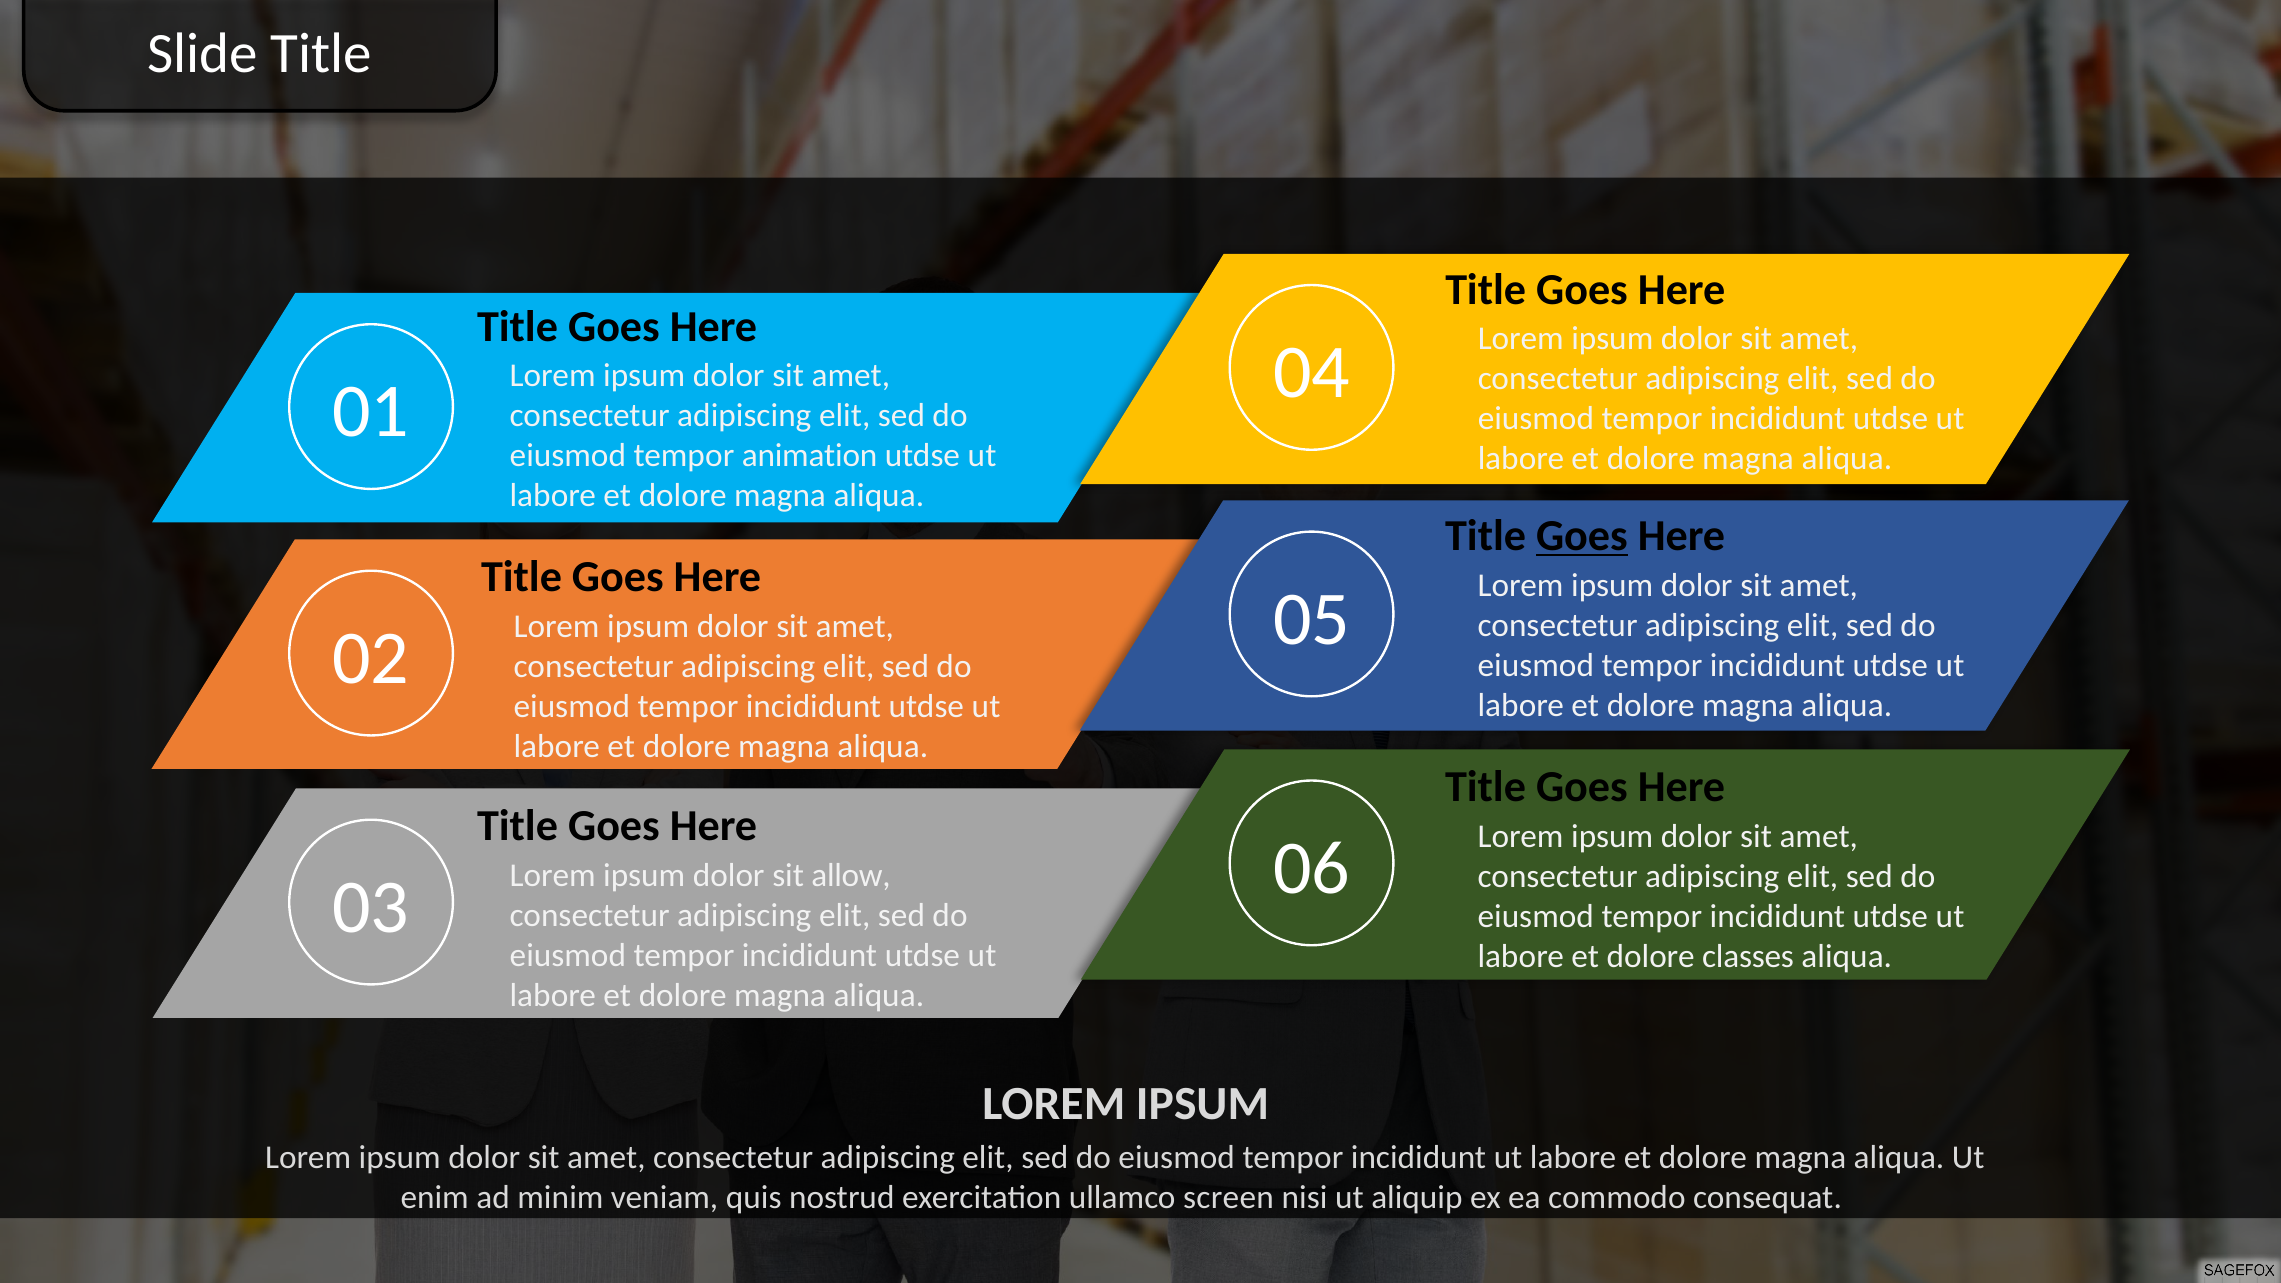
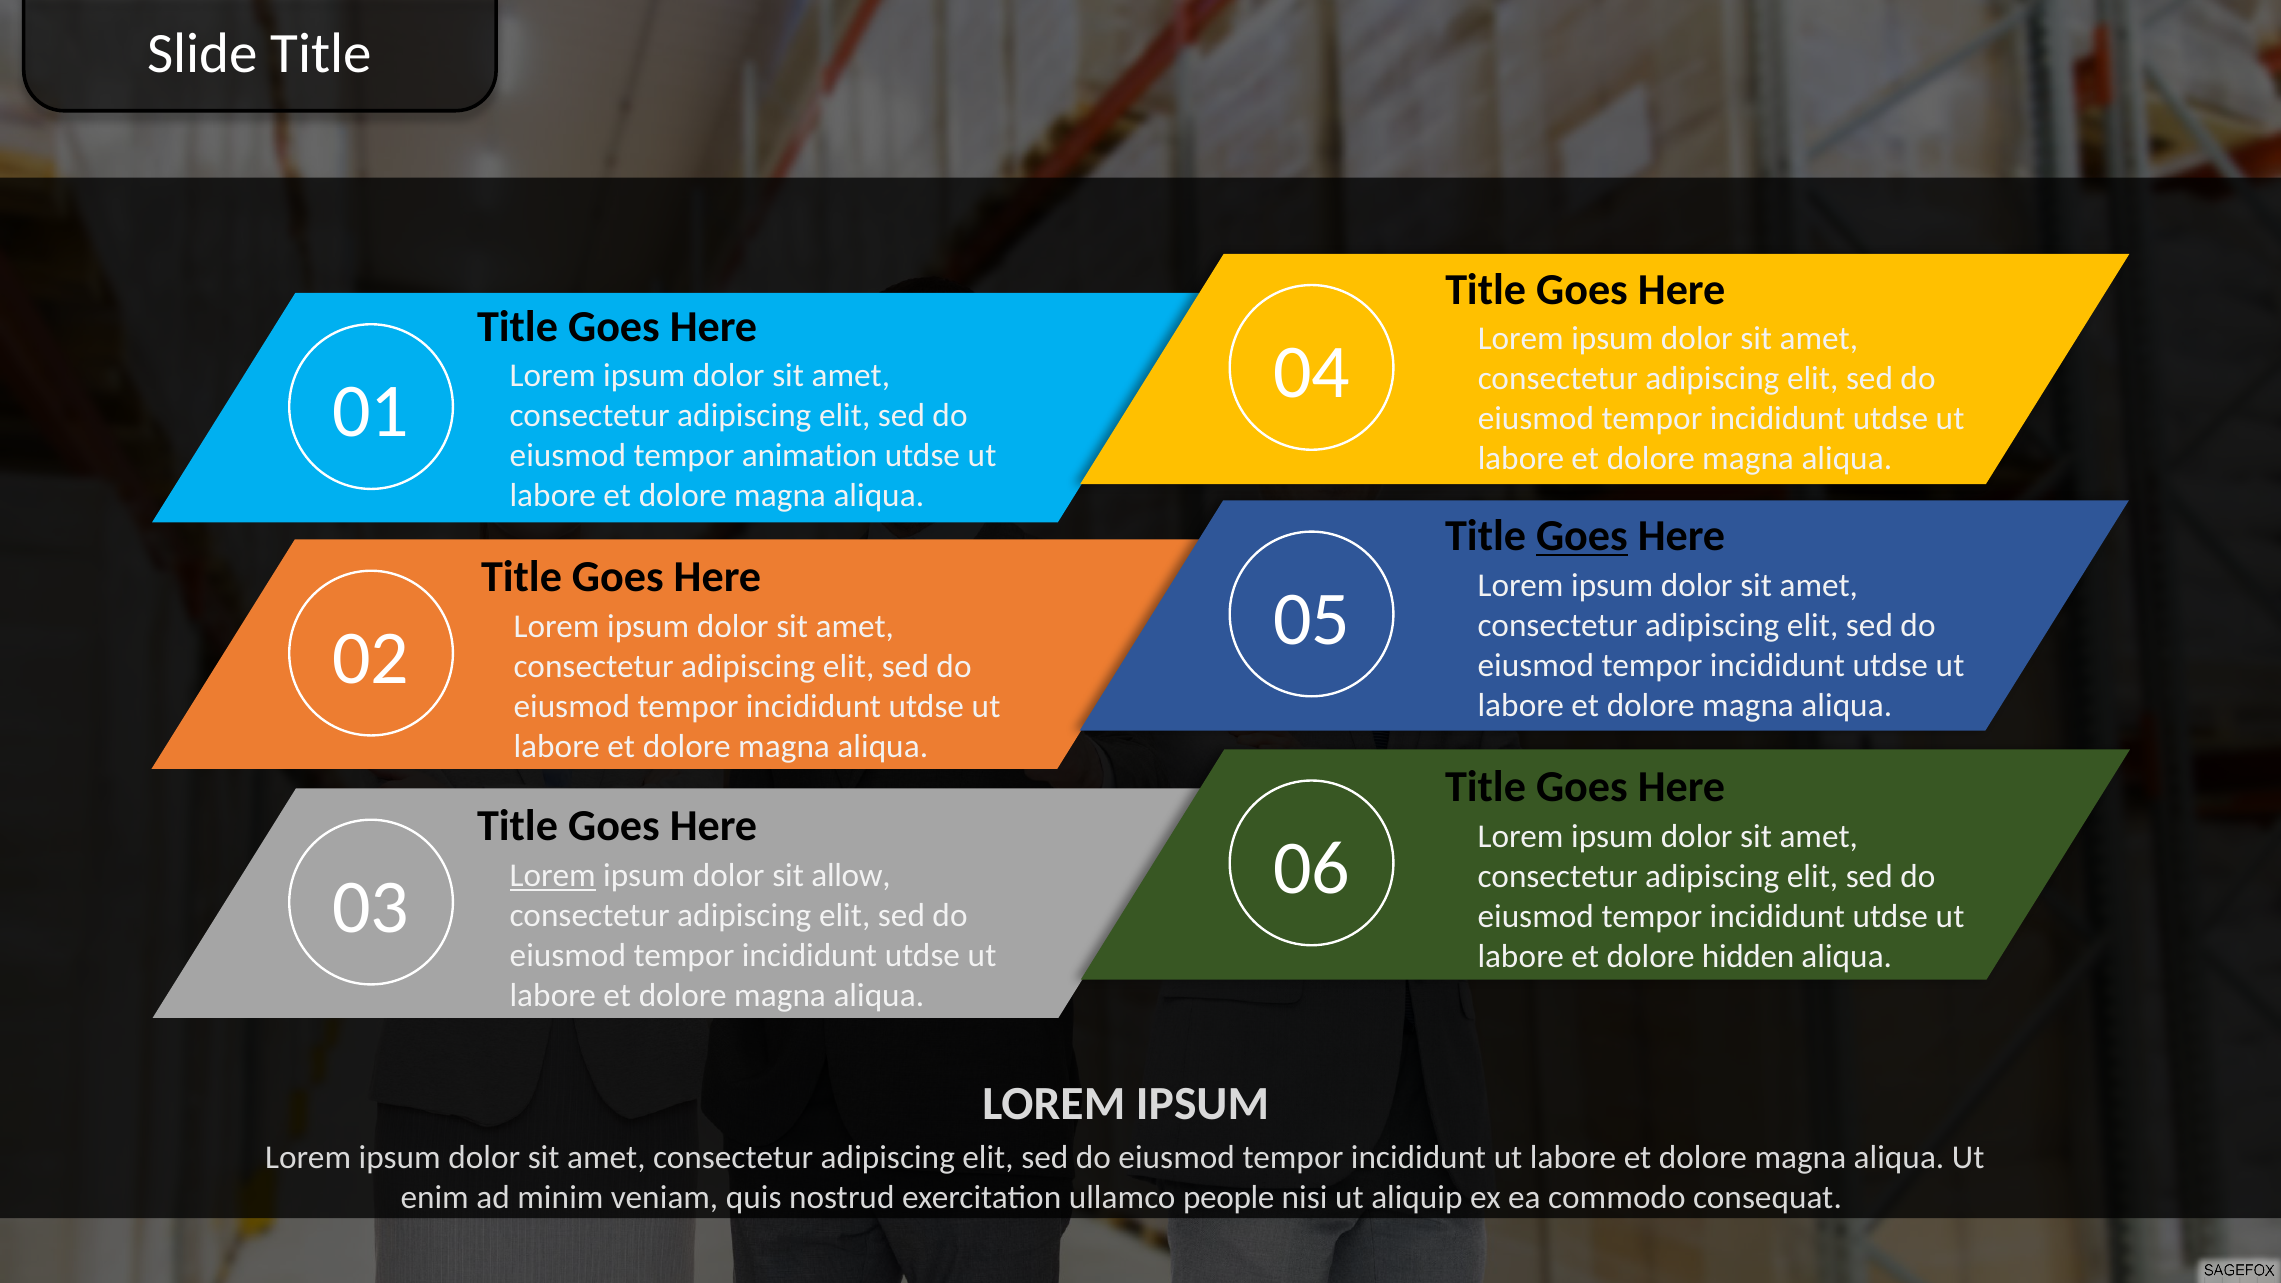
Lorem underline: none -> present (553, 876)
classes: classes -> hidden (1748, 956)
screen: screen -> people (1229, 1198)
